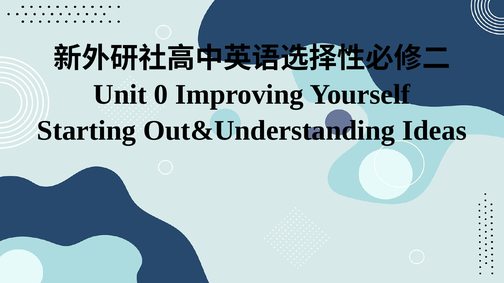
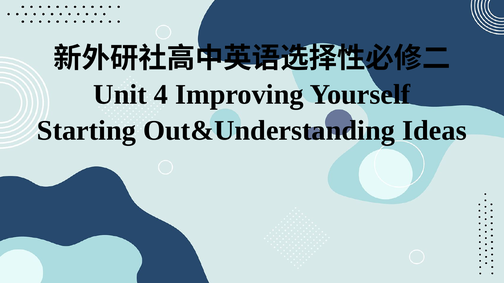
0: 0 -> 4 (161, 95)
